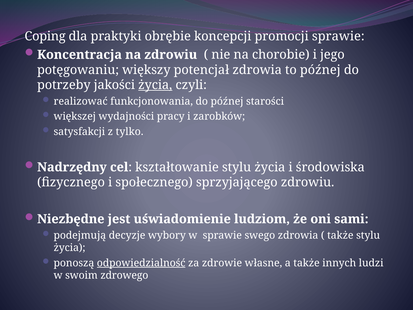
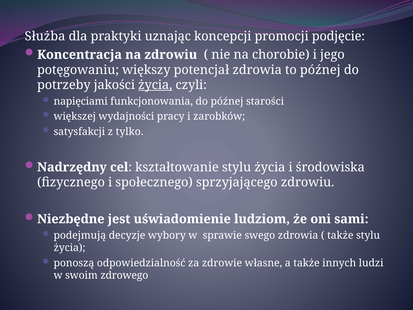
Coping: Coping -> Służba (45, 36)
obrębie: obrębie -> uznając (168, 36)
promocji sprawie: sprawie -> podjęcie (338, 36)
realizować: realizować -> napięciami (81, 101)
odpowiedzialność underline: present -> none (141, 263)
